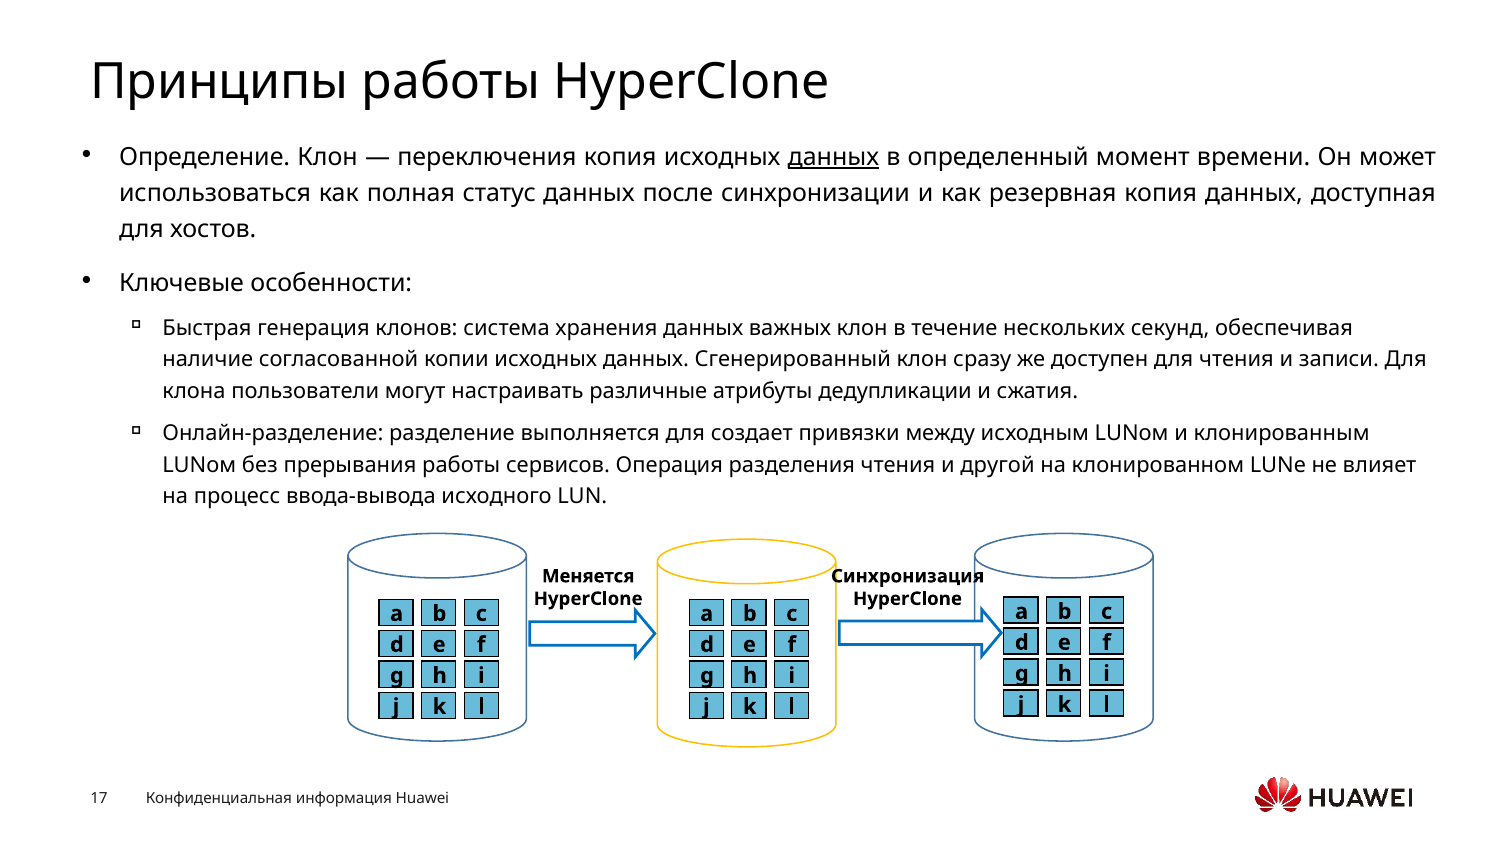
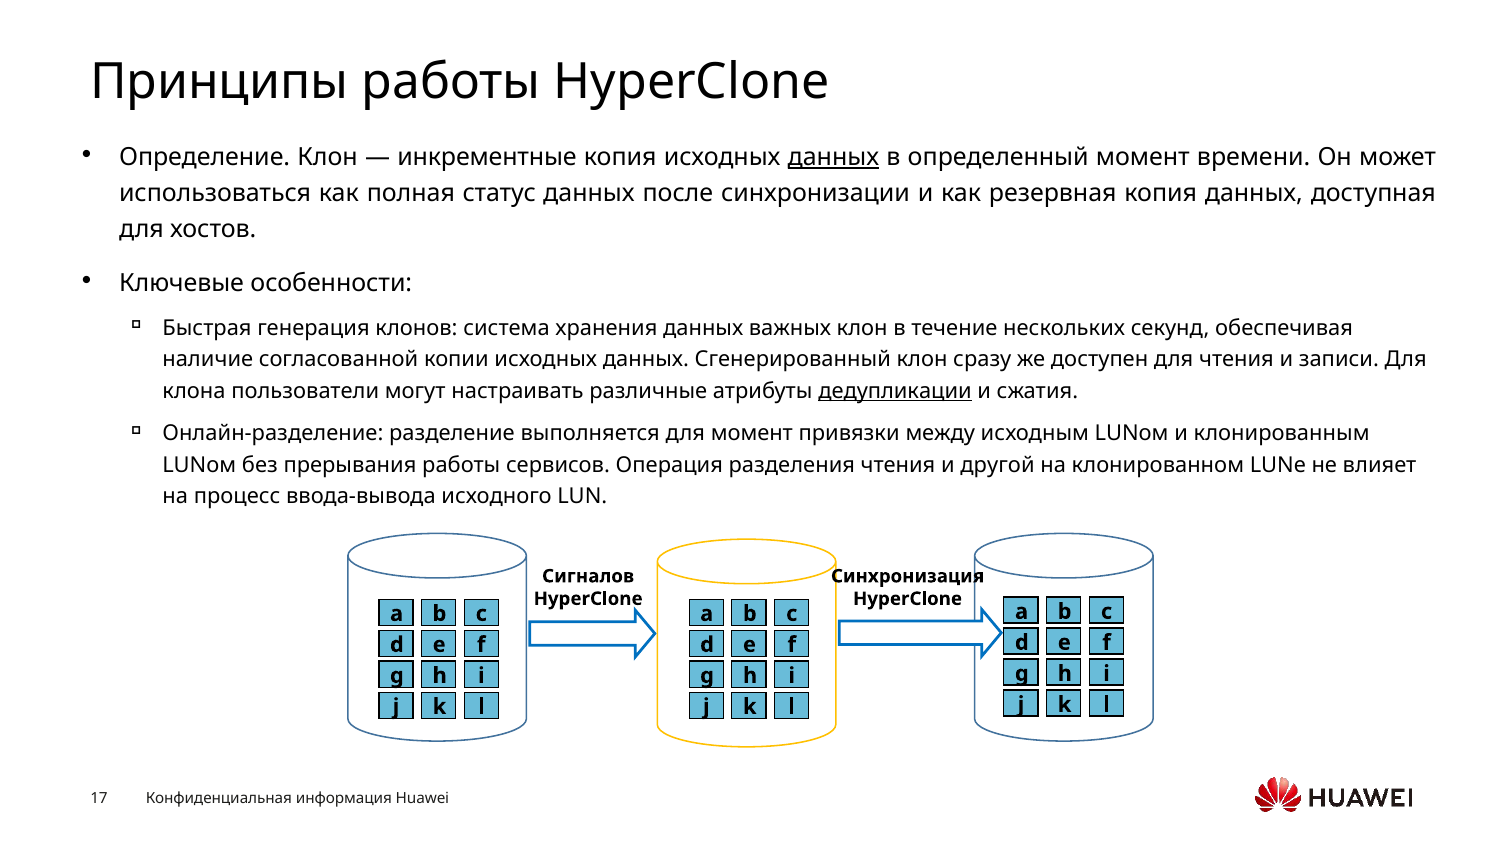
переключения: переключения -> инкрементные (487, 157)
дедупликации underline: none -> present (895, 391)
для создает: создает -> момент (752, 434)
Меняется: Меняется -> Сигналов (588, 576)
